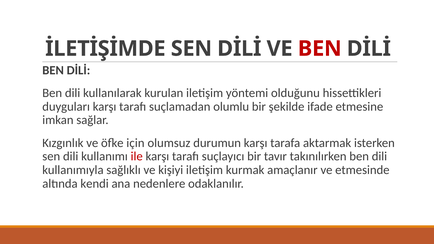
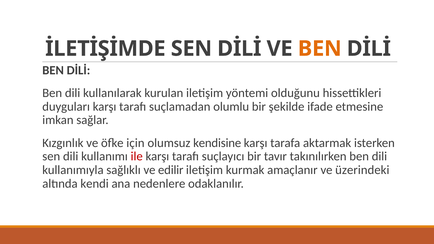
BEN colour: red -> orange (320, 49)
durumun: durumun -> kendisine (217, 143)
kişiyi: kişiyi -> edilir (171, 170)
etmesinde: etmesinde -> üzerindeki (362, 170)
